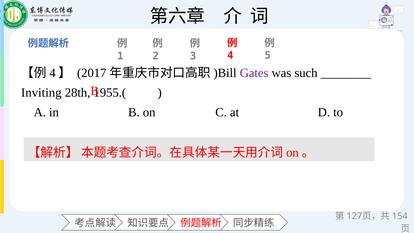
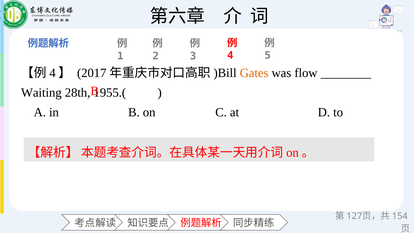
Gates colour: purple -> orange (254, 73)
such: such -> flow (306, 73)
Inviting: Inviting -> Waiting (41, 93)
